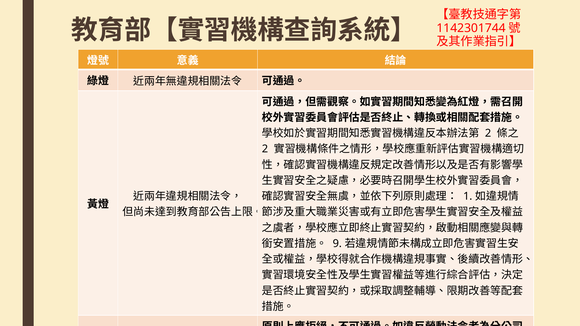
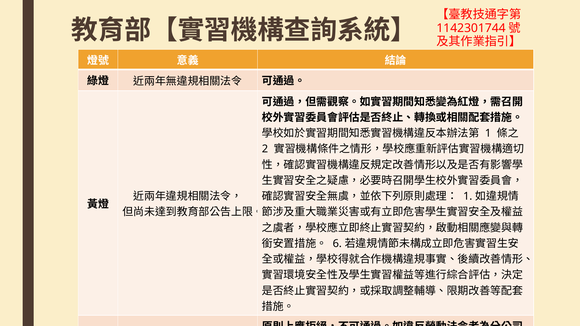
2: 2 -> 1 (488, 133)
9: 9 -> 6 (337, 244)
